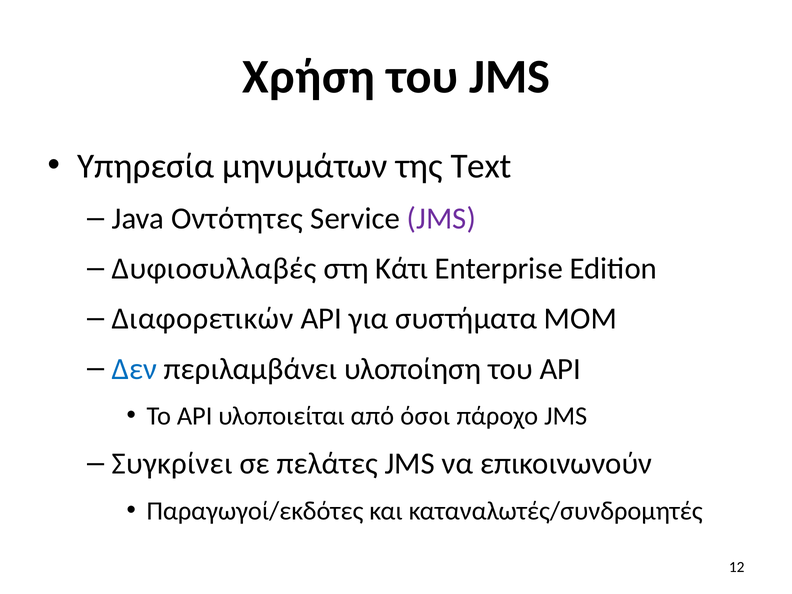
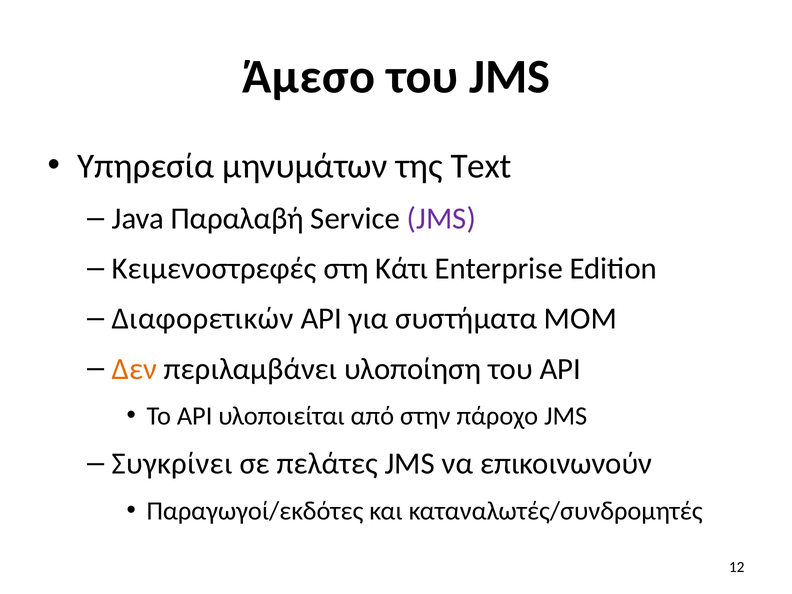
Χρήση: Χρήση -> Άμεσο (309, 77)
Οντότητες: Οντότητες -> Παραλαβή (237, 219)
Δυφιοσυλλαβές: Δυφιοσυλλαβές -> Κειμενοστρεφές (214, 269)
Δεν colour: blue -> orange (134, 369)
όσοι: όσοι -> στην (425, 416)
